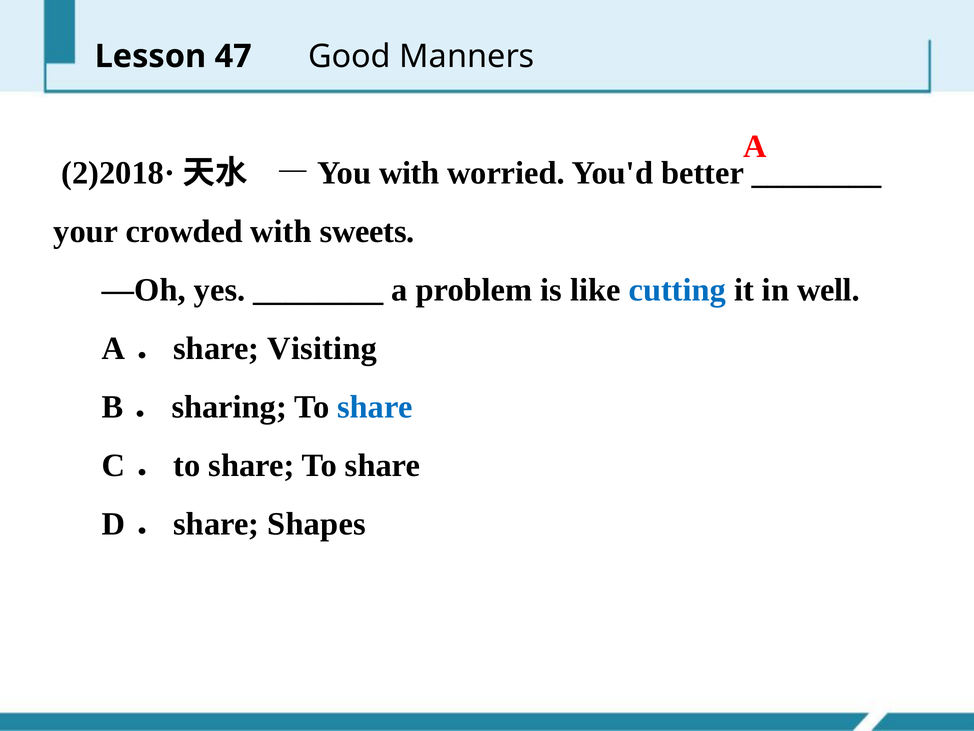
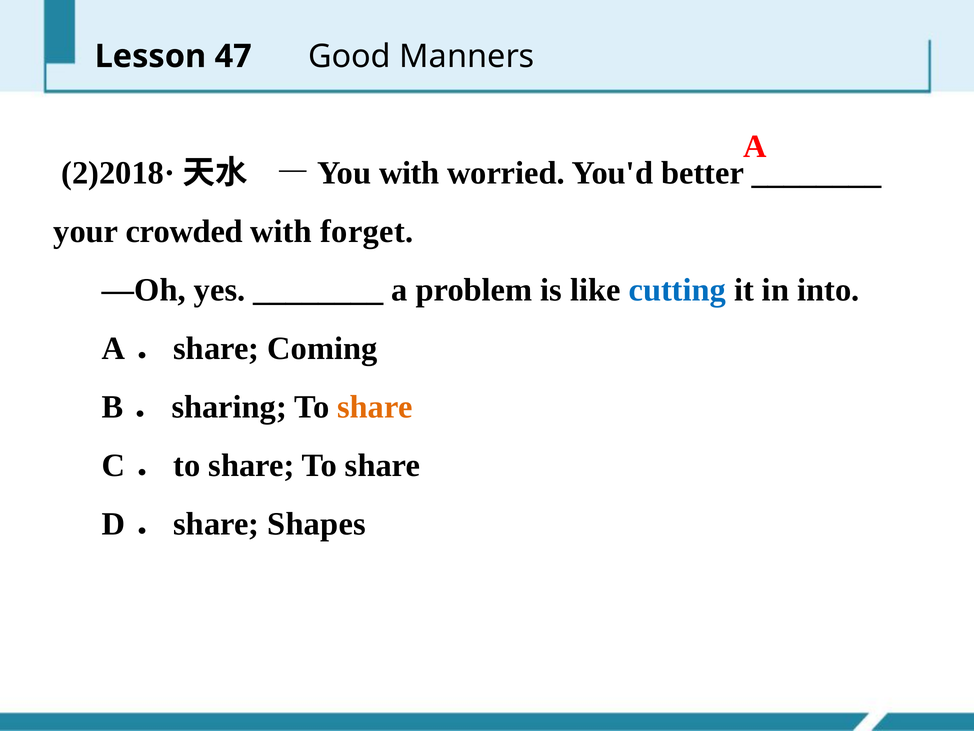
sweets: sweets -> forget (367, 231)
well: well -> into (828, 290)
Visiting: Visiting -> Coming (322, 348)
share colour: blue -> orange (375, 407)
